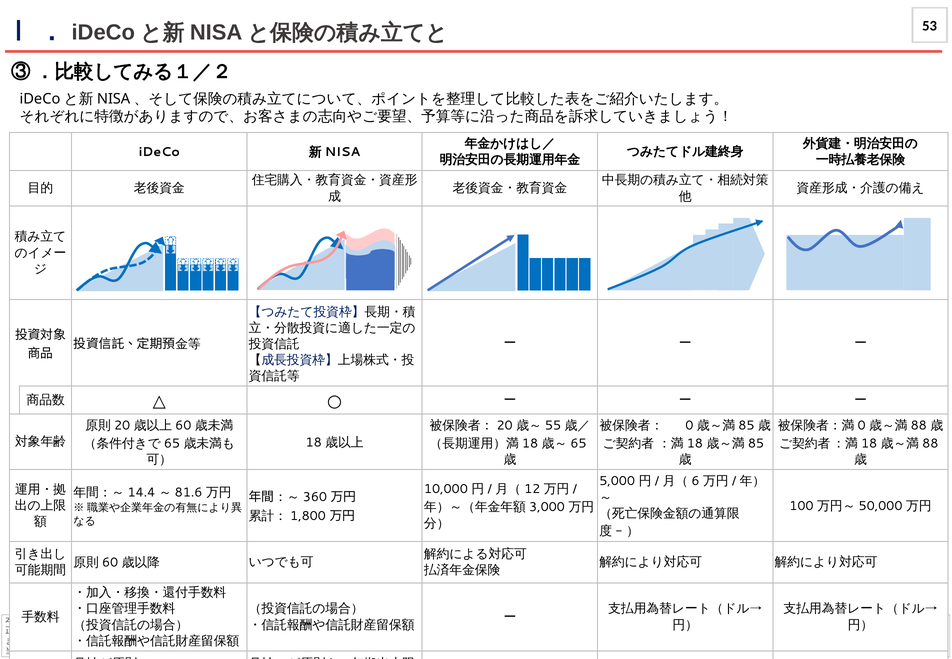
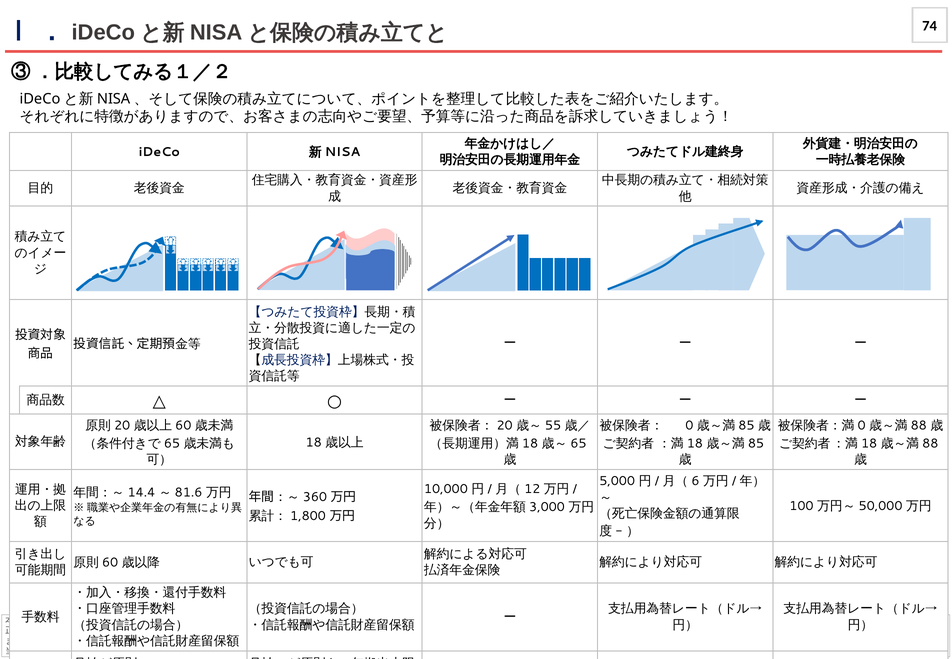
53: 53 -> 74 (930, 26)
